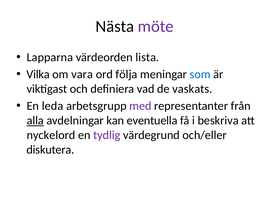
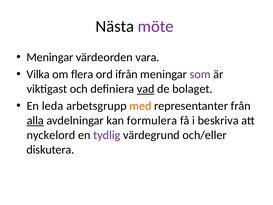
Lapparna: Lapparna -> Meningar (50, 57)
lista: lista -> vara (147, 57)
vara: vara -> flera (82, 74)
följa: följa -> ifrån (127, 74)
som colour: blue -> purple (200, 74)
vad underline: none -> present (146, 89)
vaskats: vaskats -> bolaget (192, 89)
med colour: purple -> orange (140, 106)
eventuella: eventuella -> formulera (152, 120)
